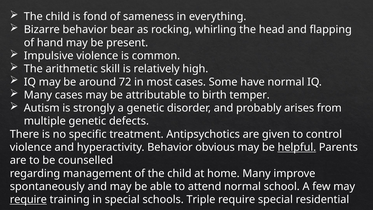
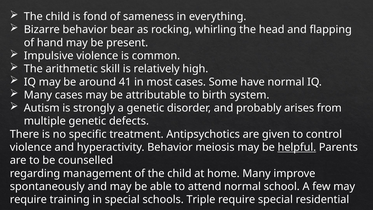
72: 72 -> 41 (125, 82)
temper: temper -> system (250, 95)
obvious: obvious -> meiosis (215, 147)
require underline: present -> none (28, 199)
